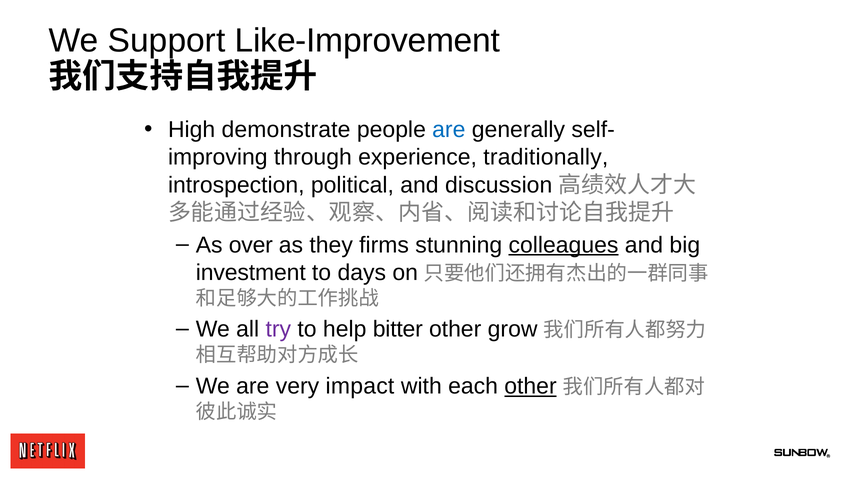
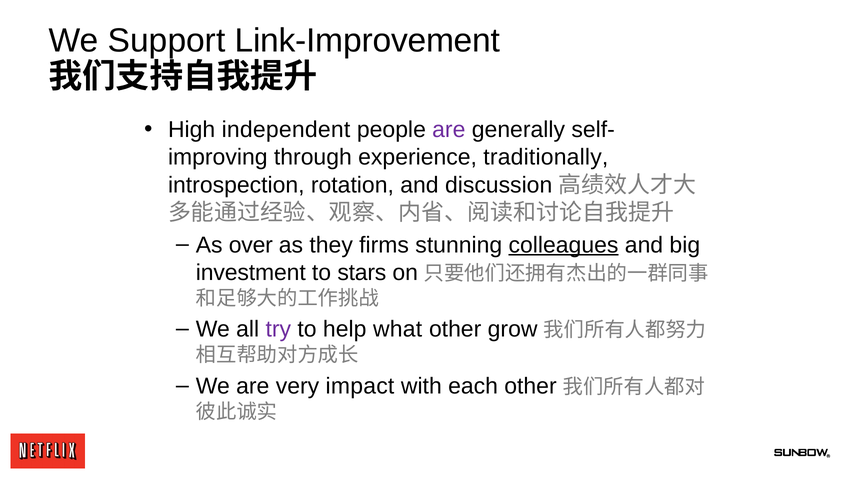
Like-Improvement: Like-Improvement -> Link-Improvement (367, 41)
demonstrate: demonstrate -> independent (286, 130)
are colour: blue -> purple (449, 130)
political: political -> rotation (352, 185)
days: days -> stars (362, 273)
bitter: bitter -> what (398, 329)
other underline: present -> none (530, 386)
